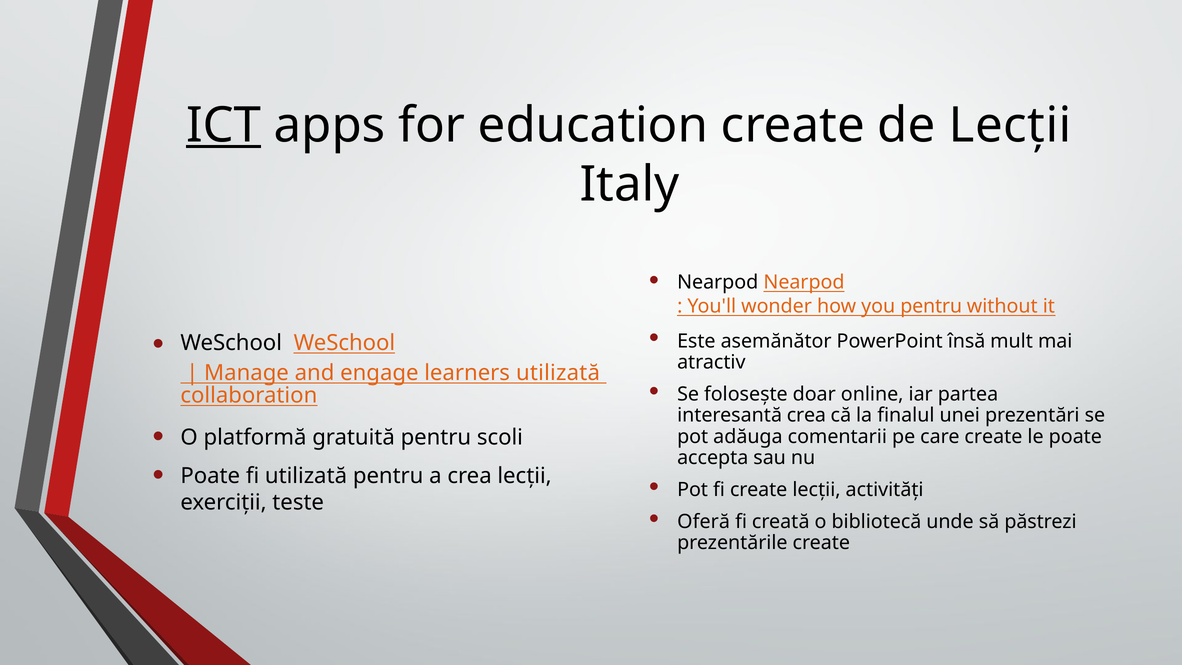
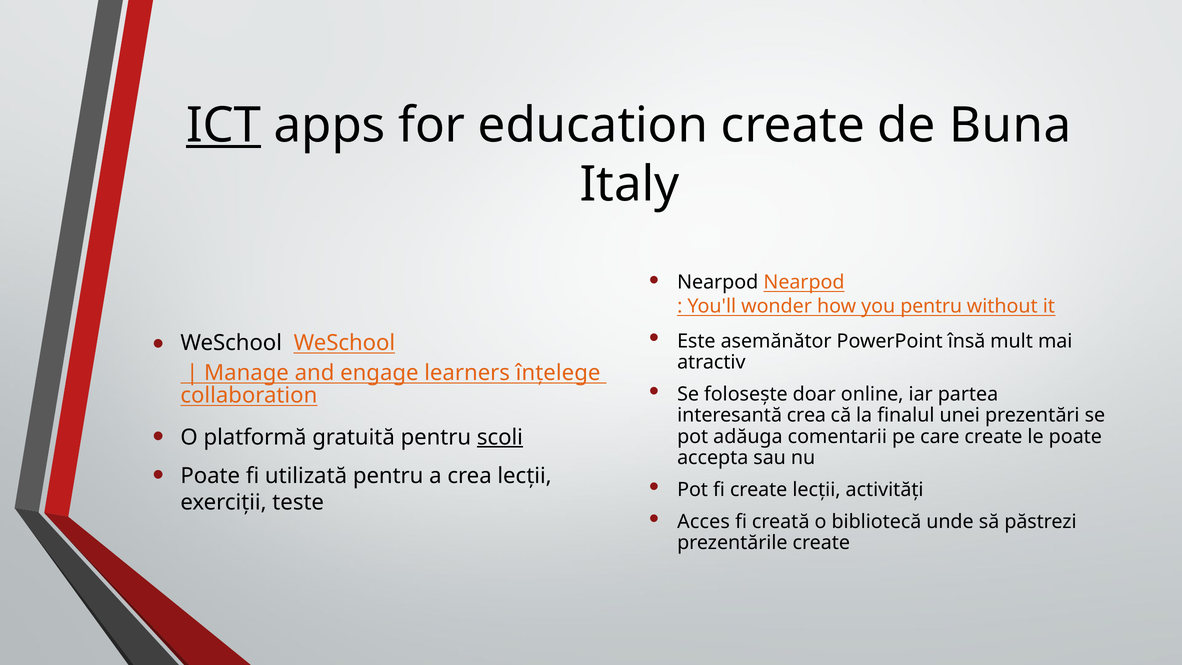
de Lecții: Lecții -> Buna (1010, 125)
learners utilizată: utilizată -> înțelege (558, 373)
scoli underline: none -> present (500, 437)
Oferă: Oferă -> Acces (704, 522)
